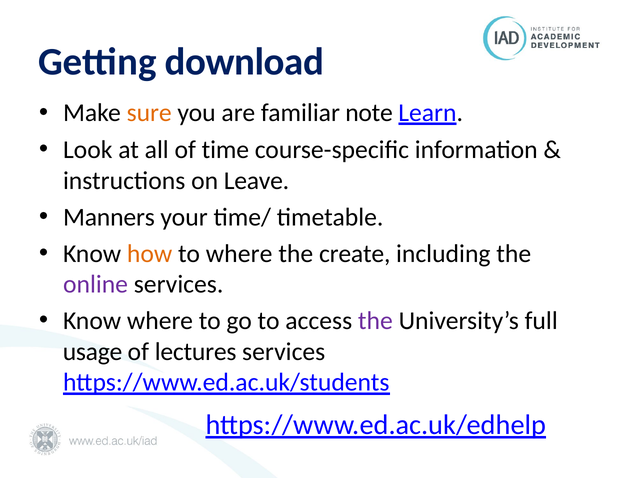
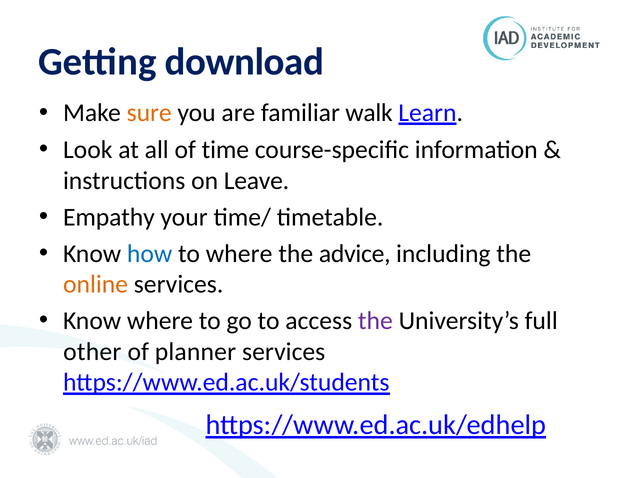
note: note -> walk (369, 113)
Manners: Manners -> Empathy (109, 217)
how colour: orange -> blue (150, 253)
create: create -> advice (355, 253)
online colour: purple -> orange (96, 284)
usage: usage -> other (92, 352)
lectures: lectures -> planner (195, 352)
